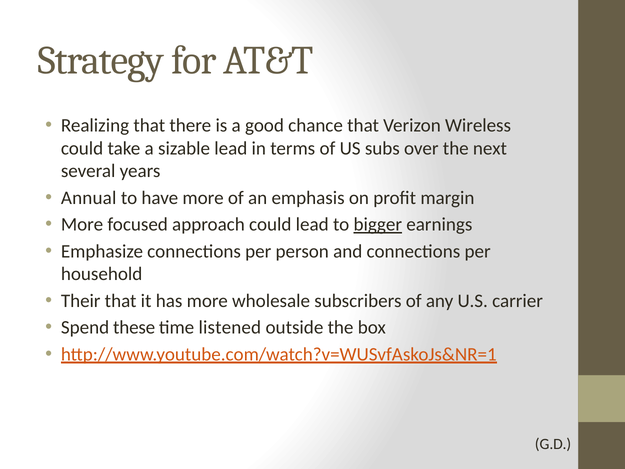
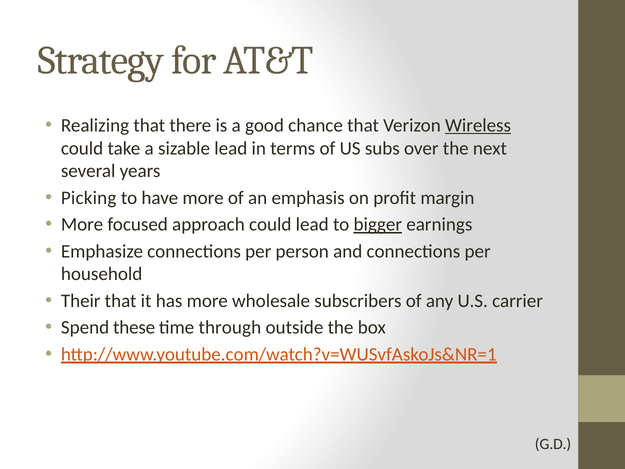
Wireless underline: none -> present (478, 125)
Annual: Annual -> Picking (89, 198)
listened: listened -> through (230, 327)
